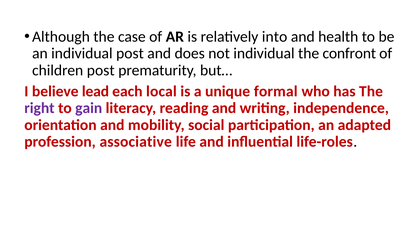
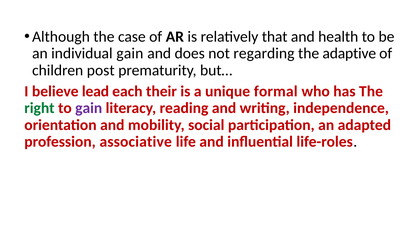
into: into -> that (275, 37)
individual post: post -> gain (130, 54)
not individual: individual -> regarding (264, 54)
confront: confront -> adaptive (349, 54)
local: local -> their (161, 92)
right colour: purple -> green (39, 108)
